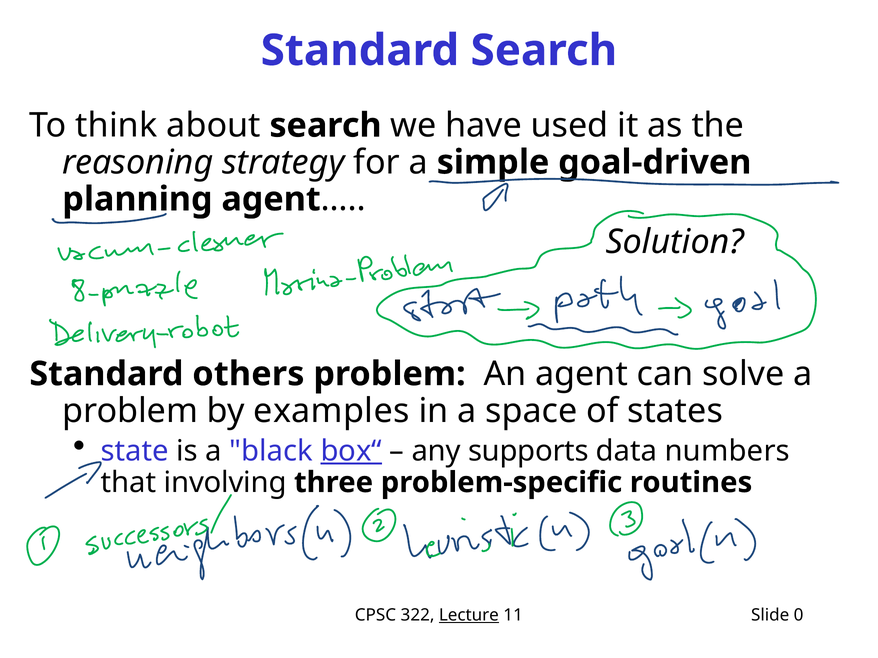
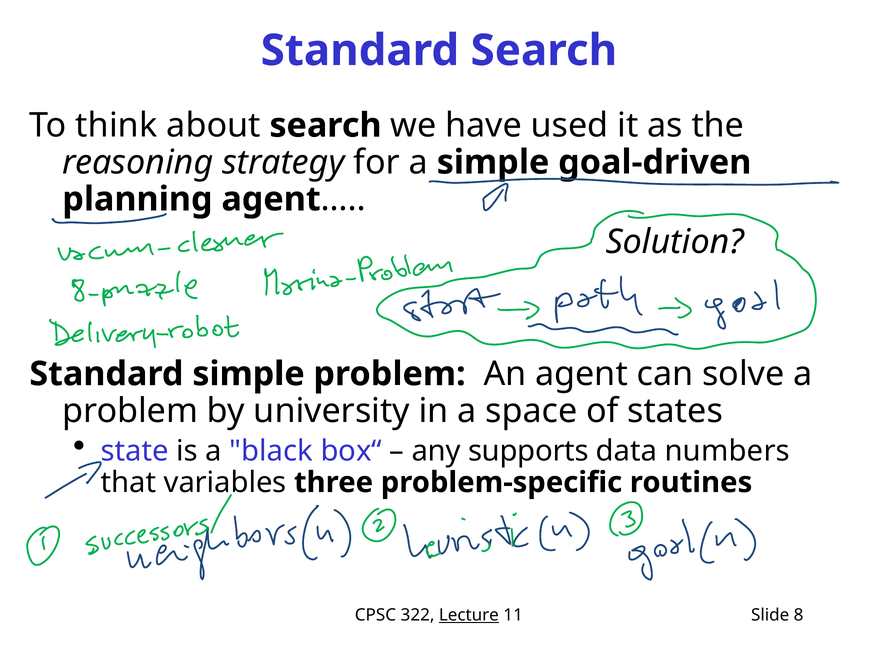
Standard others: others -> simple (249, 374)
examples: examples -> university (332, 411)
box“ underline: present -> none (351, 451)
involving: involving -> variables (225, 483)
0: 0 -> 8 (799, 616)
